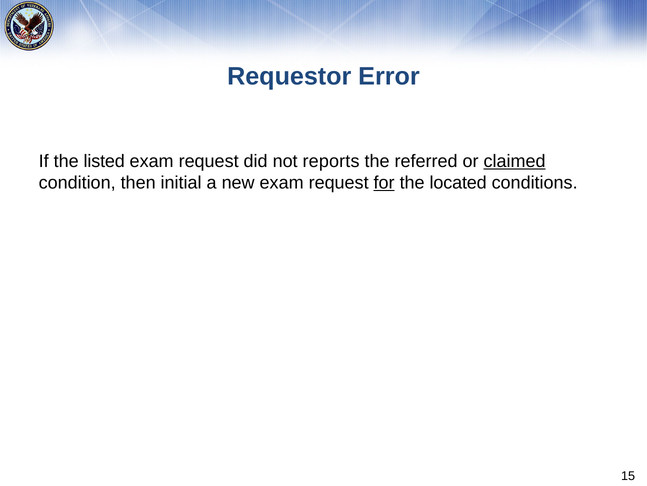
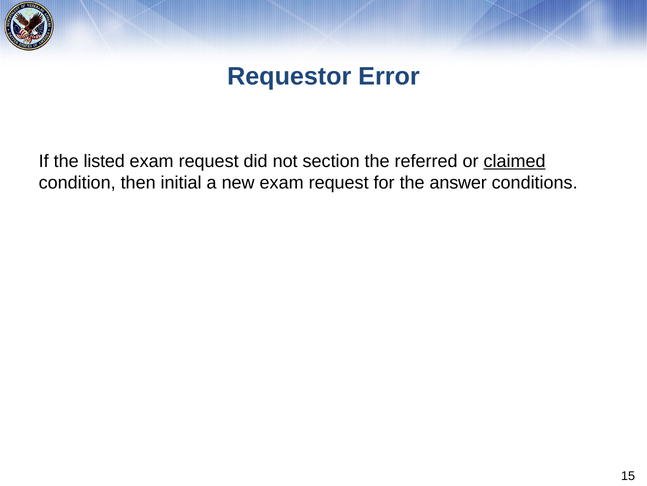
reports: reports -> section (331, 161)
for underline: present -> none (384, 182)
located: located -> answer (458, 182)
